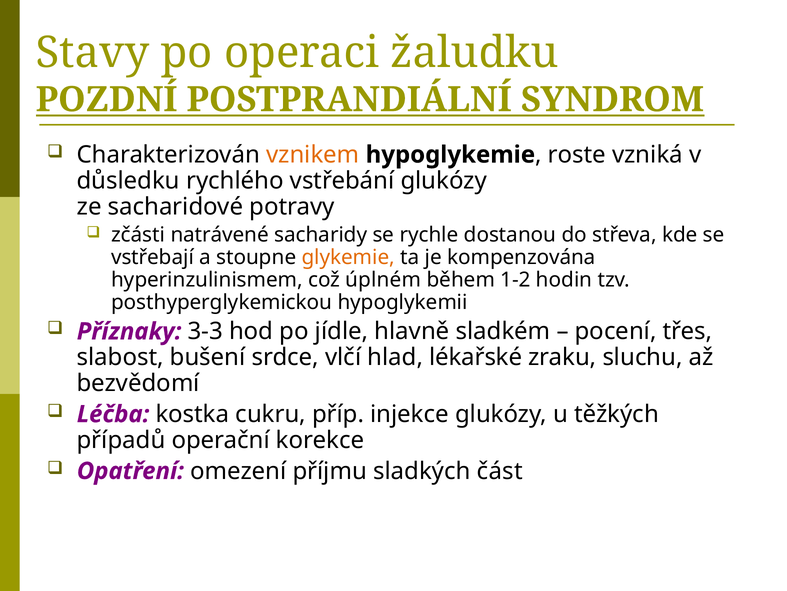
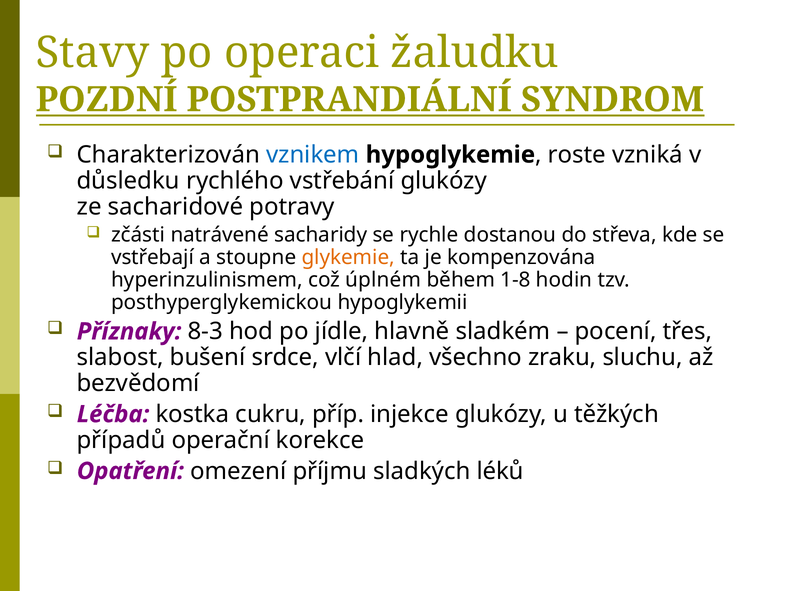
vznikem colour: orange -> blue (313, 154)
1-2: 1-2 -> 1-8 (516, 280)
3-3: 3-3 -> 8-3 (205, 331)
lékařské: lékařské -> všechno (476, 357)
část: část -> léků (500, 470)
